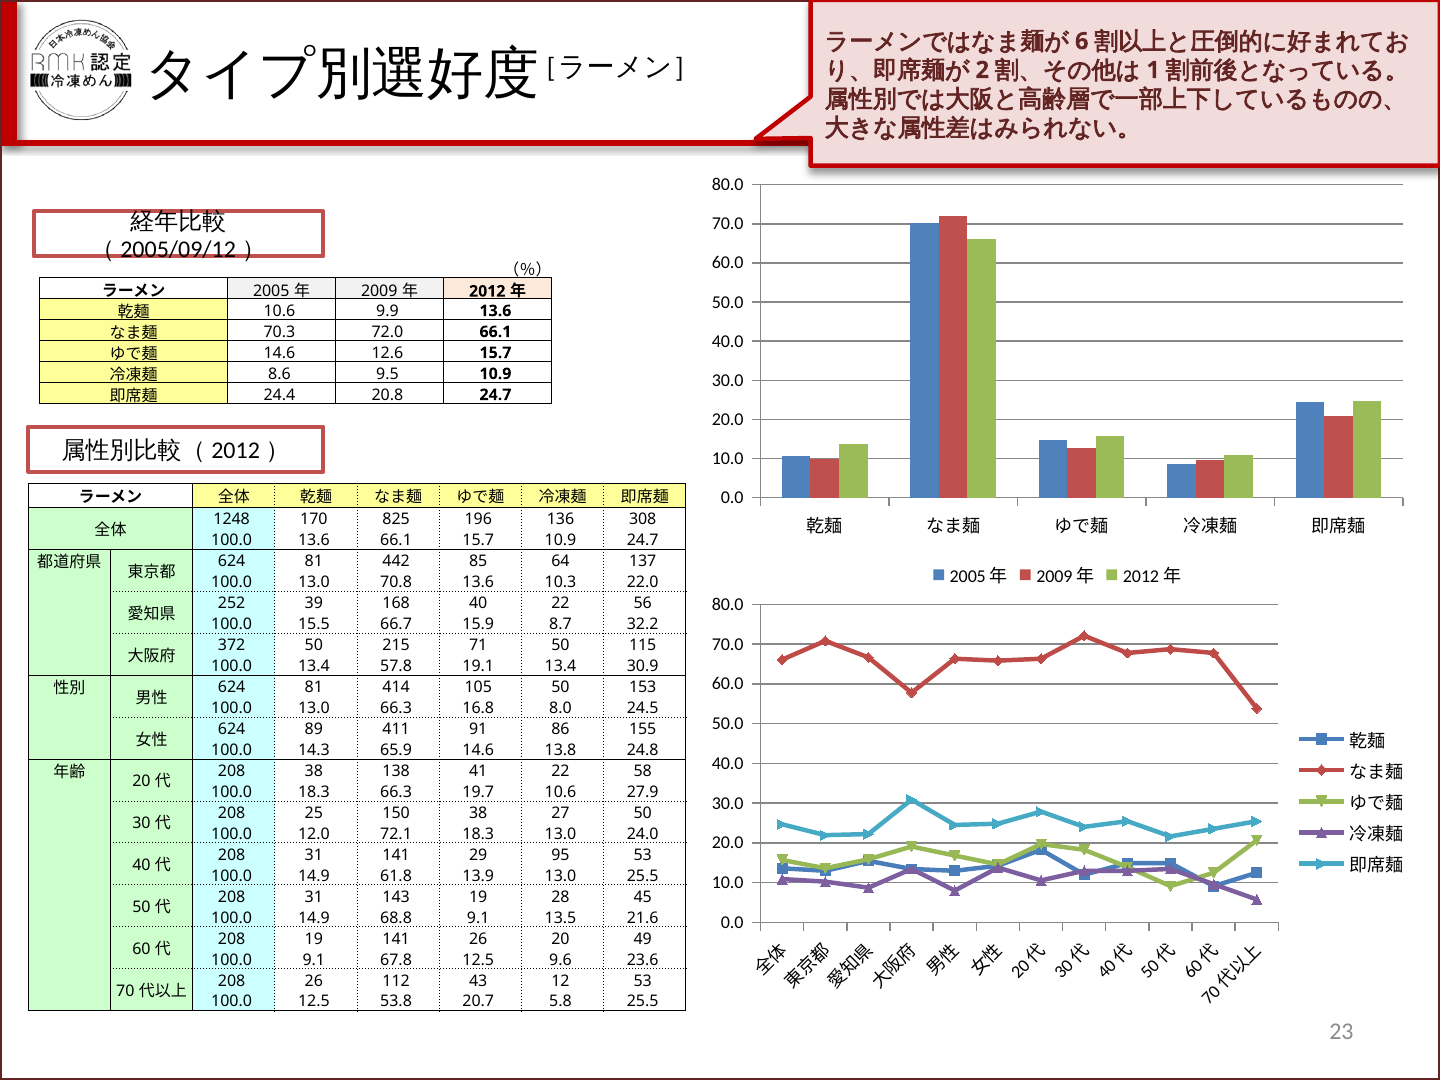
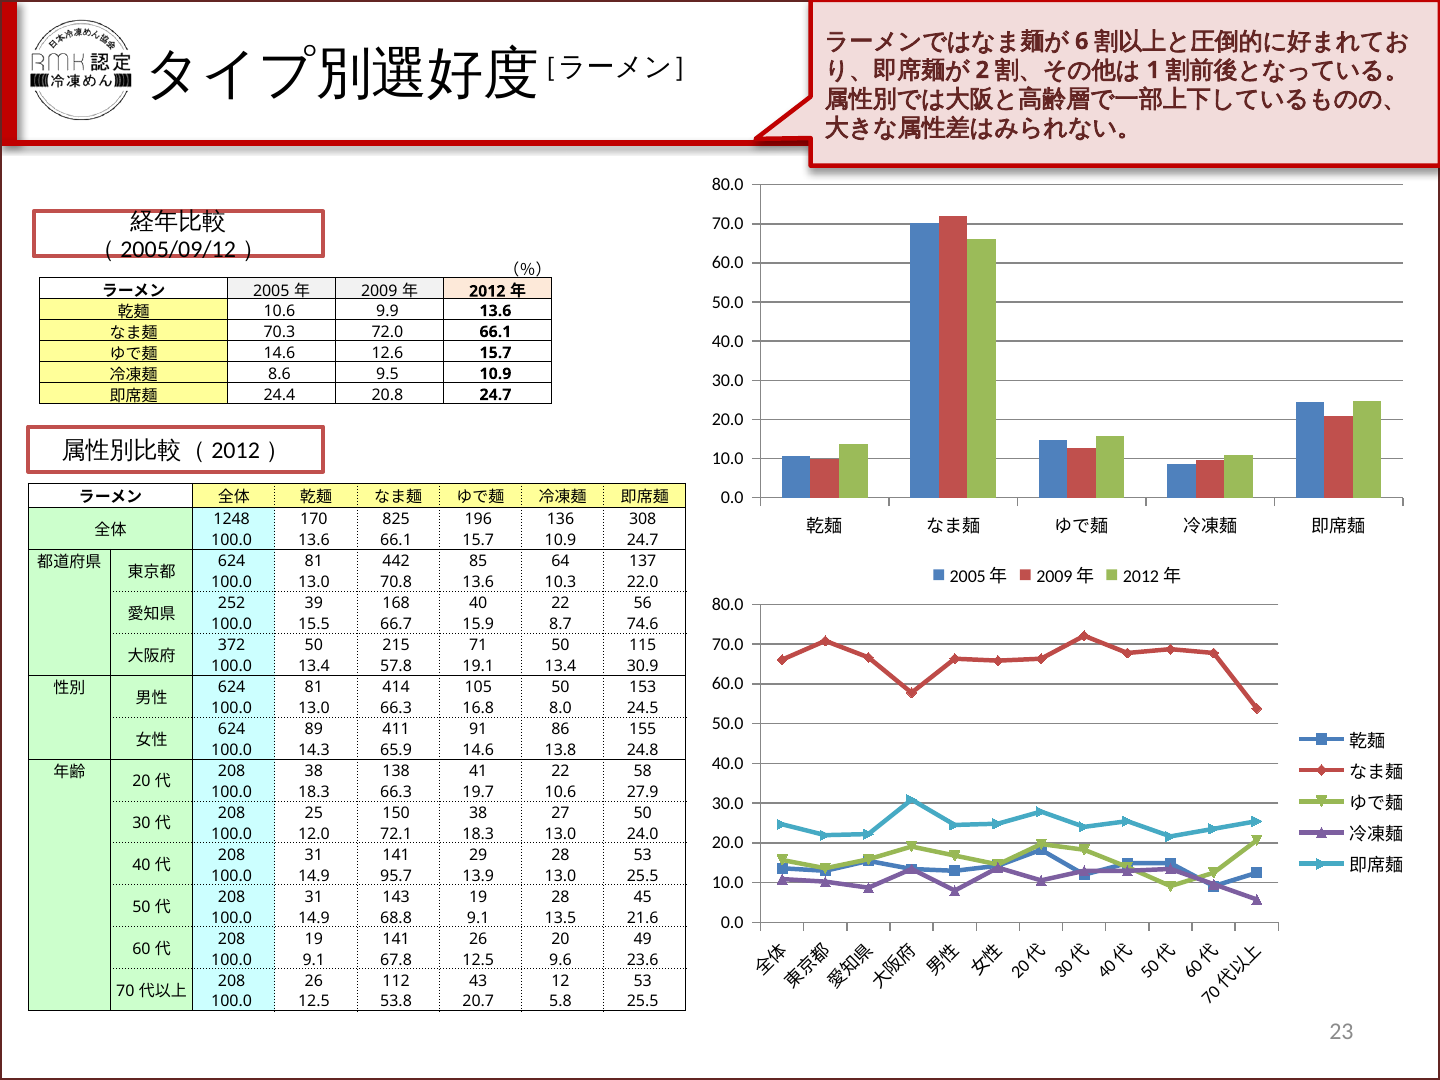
32.2: 32.2 -> 74.6 (643, 624)
29 95: 95 -> 28 (560, 855)
61.8: 61.8 -> 95.7 (396, 876)
